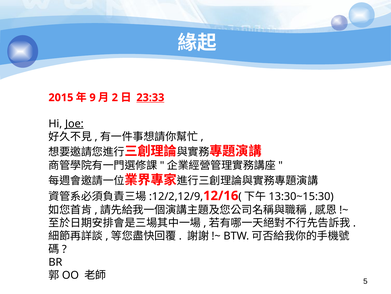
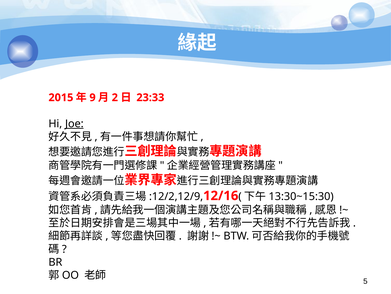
23:33 underline: present -> none (150, 97)
